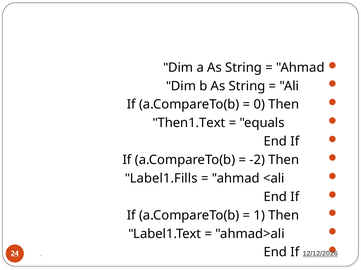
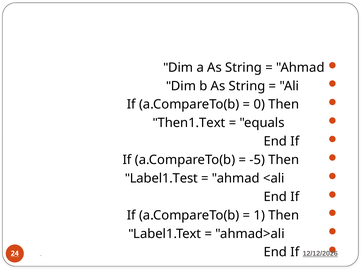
-2: -2 -> -5 (257, 160)
Label1.Fills: Label1.Fills -> Label1.Test (164, 179)
